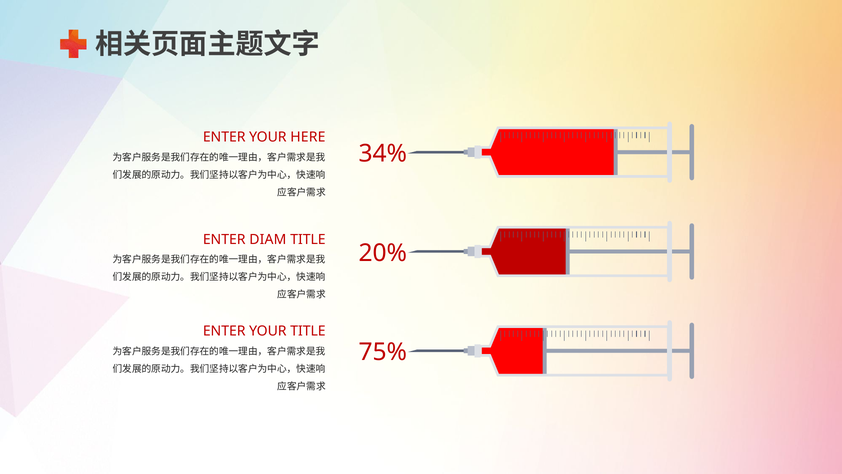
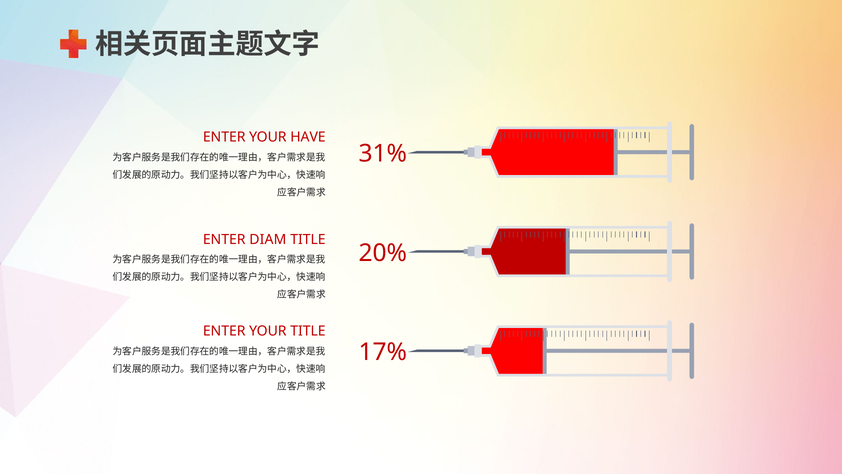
HERE: HERE -> HAVE (308, 137)
34%: 34% -> 31% (383, 154)
75%: 75% -> 17% (383, 352)
